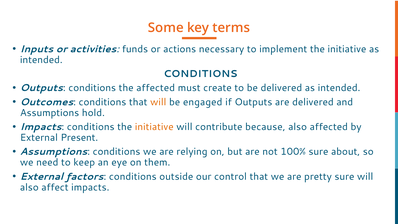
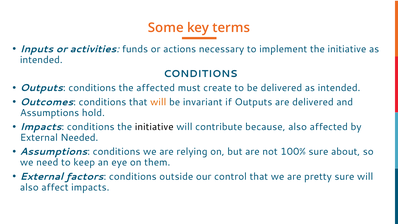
engaged: engaged -> invariant (203, 102)
initiative colour: orange -> black (154, 127)
Present: Present -> Needed (79, 138)
